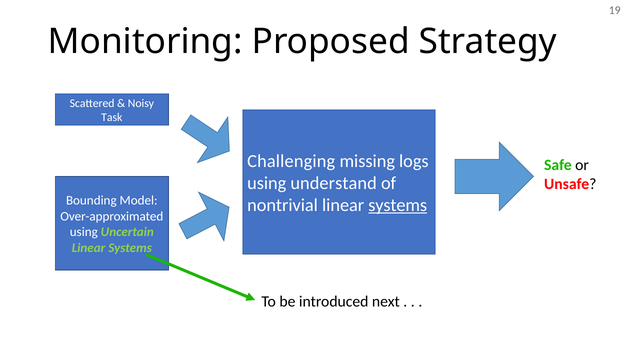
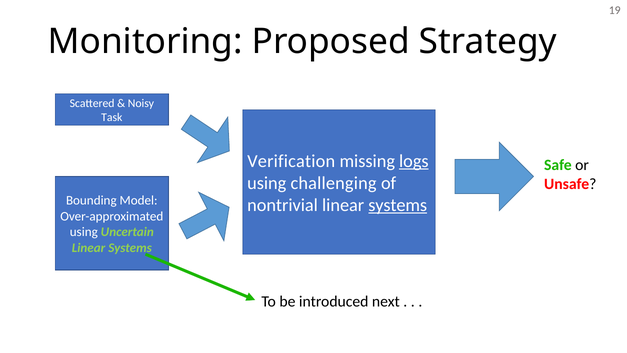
Challenging: Challenging -> Verification (291, 161)
logs underline: none -> present (414, 161)
understand: understand -> challenging (334, 183)
